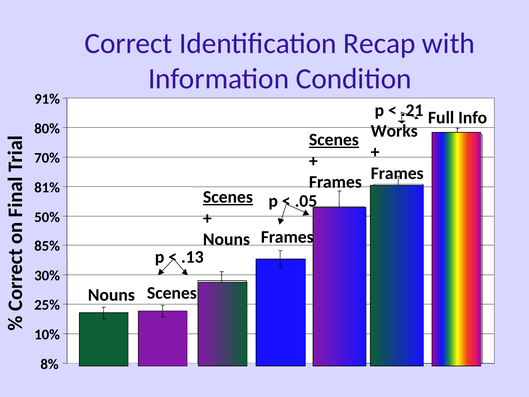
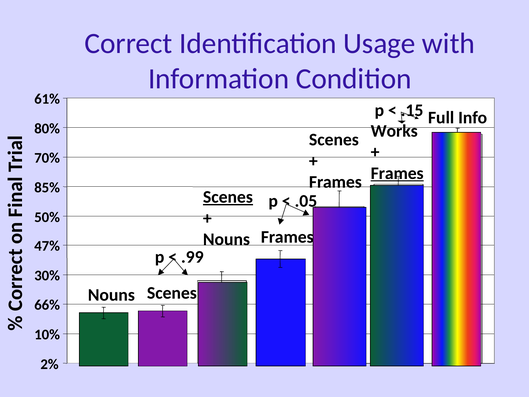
Recap: Recap -> Usage (379, 43)
91%: 91% -> 61% (47, 99)
.21: .21 -> .15 (412, 110)
Scenes underline: present -> none (334, 140)
Frames underline: none -> present (397, 173)
81%: 81% -> 85% (47, 187)
85%: 85% -> 47% (47, 246)
.13: .13 -> .99 (192, 257)
25%: 25% -> 66% (47, 305)
8%: 8% -> 2% (50, 364)
